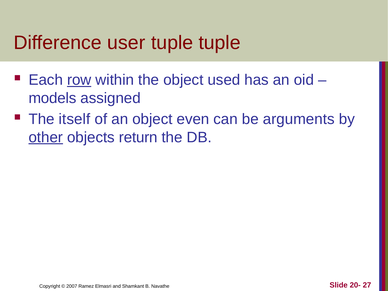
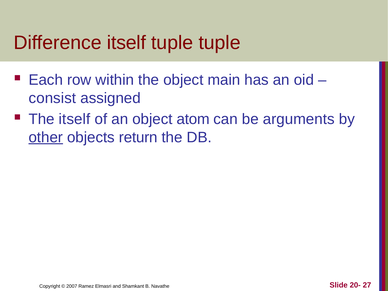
Difference user: user -> itself (126, 43)
row underline: present -> none (79, 80)
used: used -> main (224, 80)
models: models -> consist (52, 98)
even: even -> atom (193, 119)
